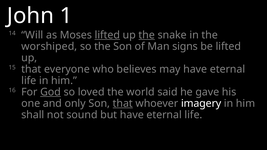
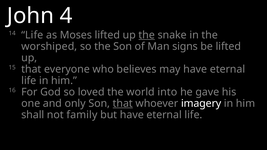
1: 1 -> 4 (66, 16)
14 Will: Will -> Life (32, 35)
lifted underline: present -> none (107, 35)
God underline: present -> none (51, 92)
said: said -> into (167, 92)
sound: sound -> family (82, 115)
